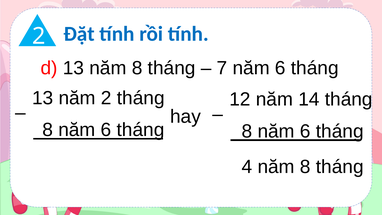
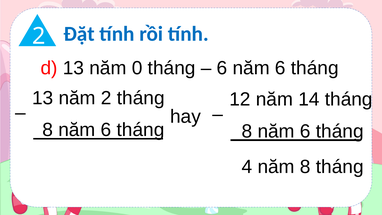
13 năm 8: 8 -> 0 (137, 68)
7: 7 -> 6 (222, 68)
